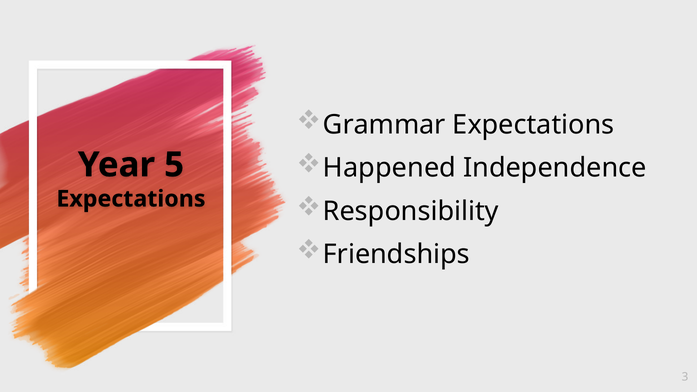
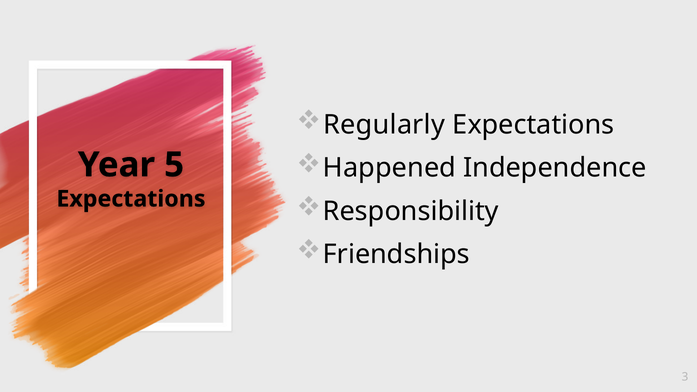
Grammar: Grammar -> Regularly (384, 125)
